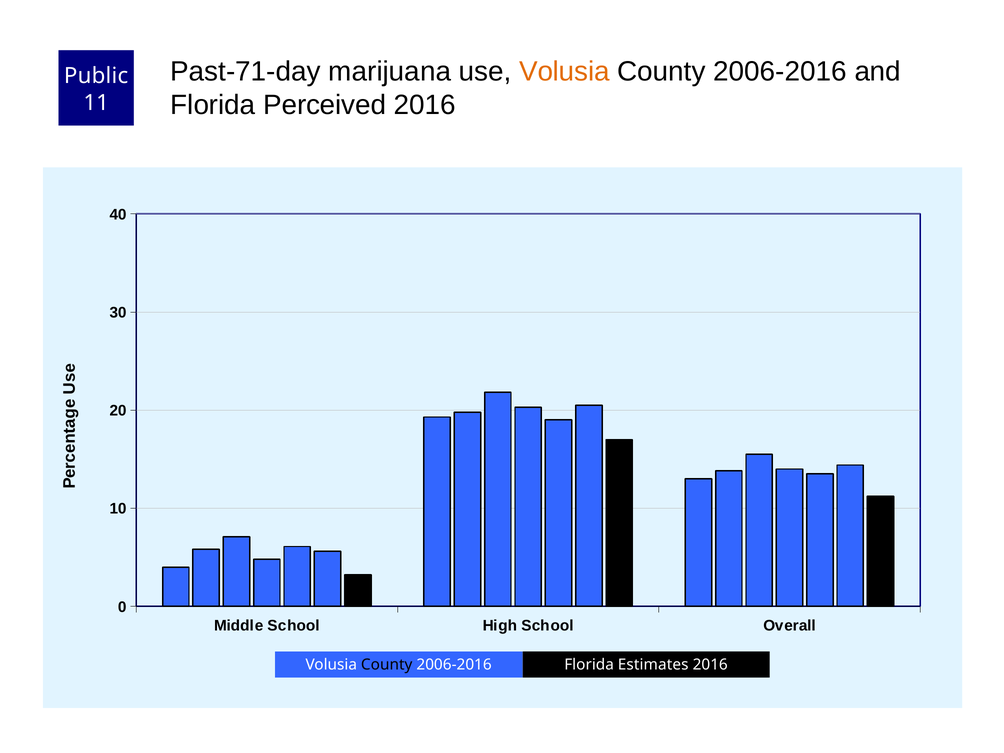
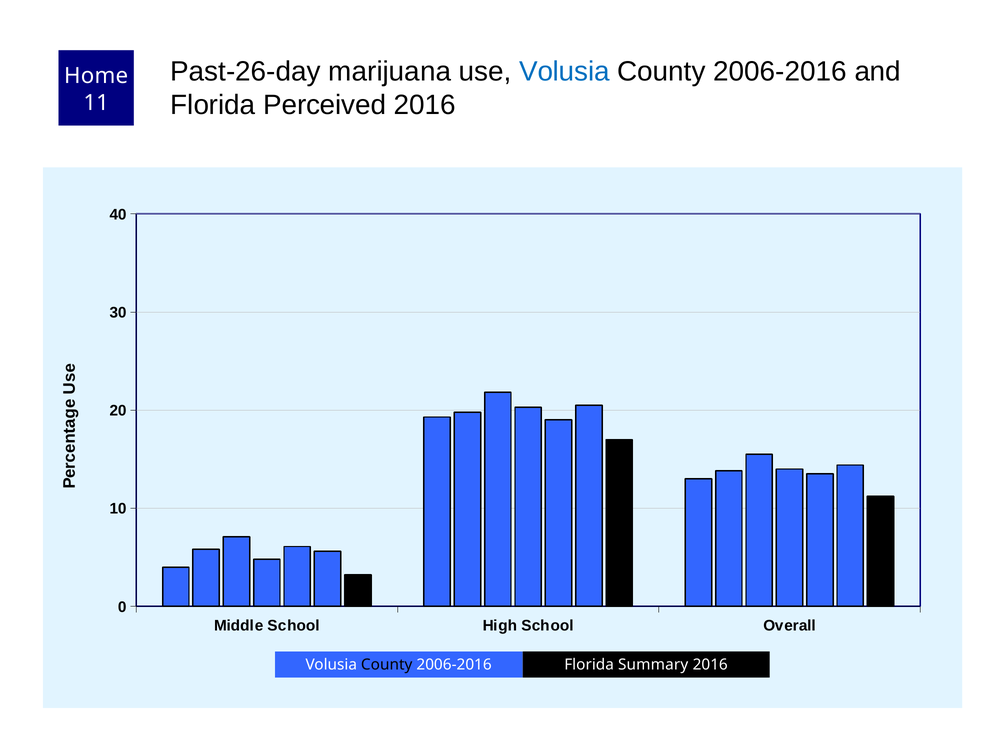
Past-71-day: Past-71-day -> Past-26-day (245, 71)
Volusia colour: orange -> blue (564, 71)
Public: Public -> Home (96, 76)
Estimates: Estimates -> Summary (653, 664)
